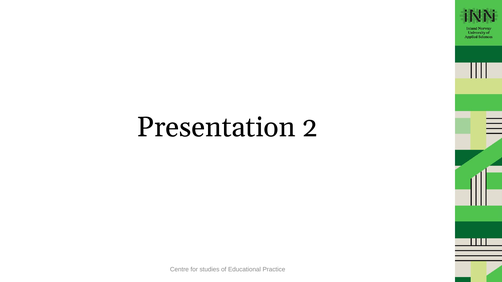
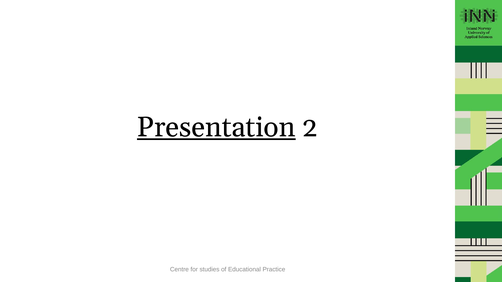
Presentation underline: none -> present (216, 127)
